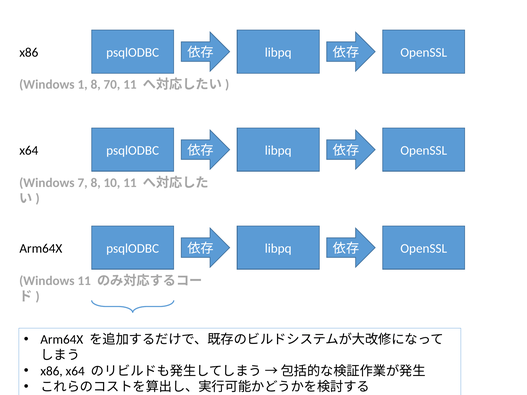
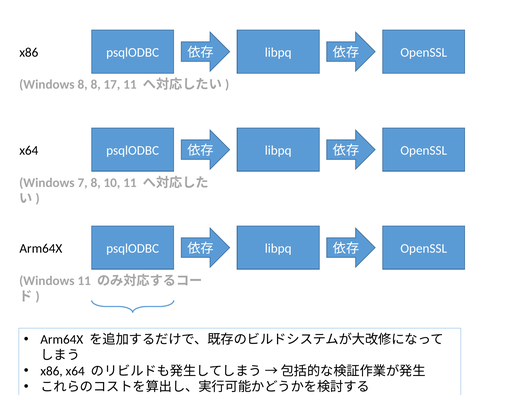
Windows 1: 1 -> 8 (83, 84)
70: 70 -> 17 (112, 84)
